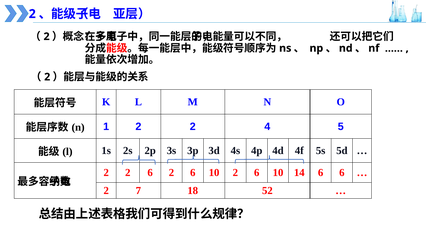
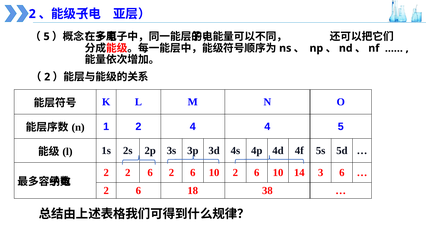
2: 2 -> 5 (47, 36)
1 2 2: 2 -> 4 (193, 126)
14 6: 6 -> 3 (321, 172)
7: 7 -> 6 (138, 190)
52: 52 -> 38 (267, 190)
